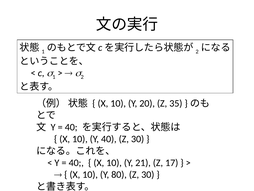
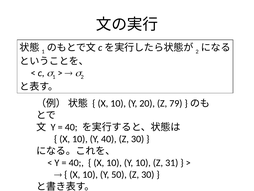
35: 35 -> 79 (176, 103)
Y 21: 21 -> 10 (143, 162)
17: 17 -> 31 (172, 162)
80: 80 -> 50 (119, 174)
